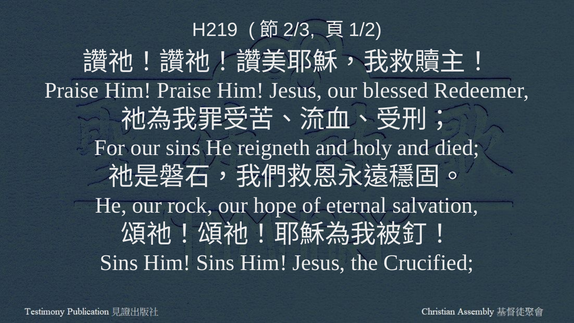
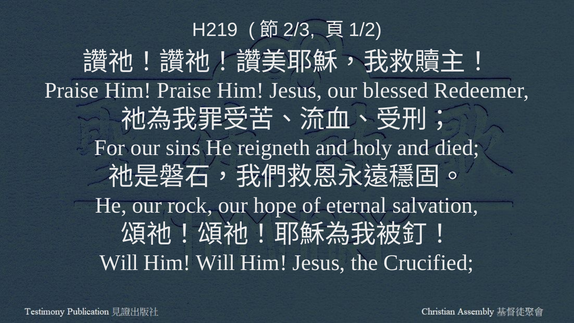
Sins: Sins -> Will (119, 263)
Him Sins: Sins -> Will (215, 263)
